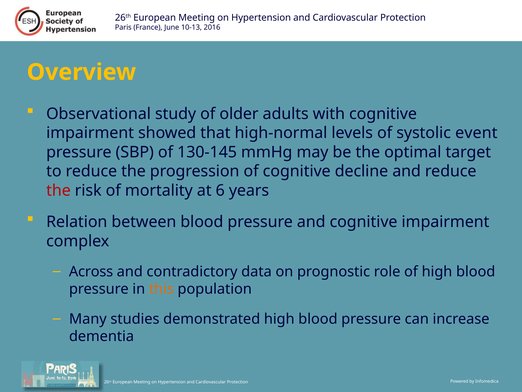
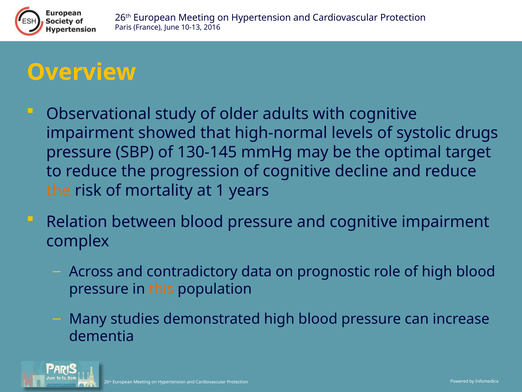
event: event -> drugs (477, 133)
the colour: red -> orange (58, 190)
6: 6 -> 1 (220, 190)
